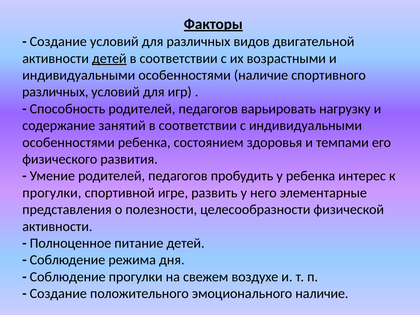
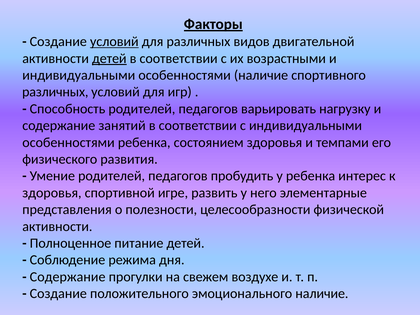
условий underline: none -> present (114, 42)
прогулки: прогулки -> здоровья (52, 193)
Соблюдение: Соблюдение -> Содержание (68, 277)
